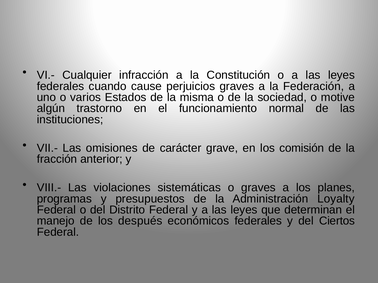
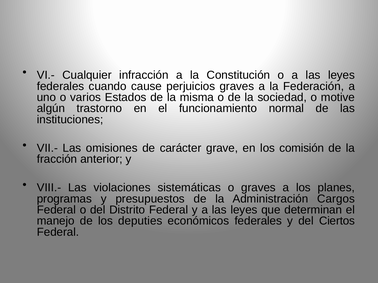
Loyalty: Loyalty -> Cargos (336, 199)
después: después -> deputies (140, 221)
